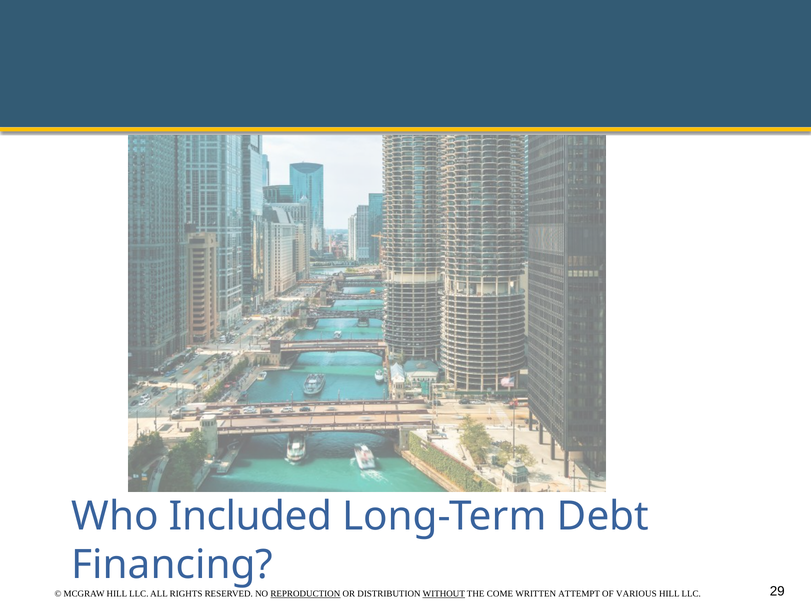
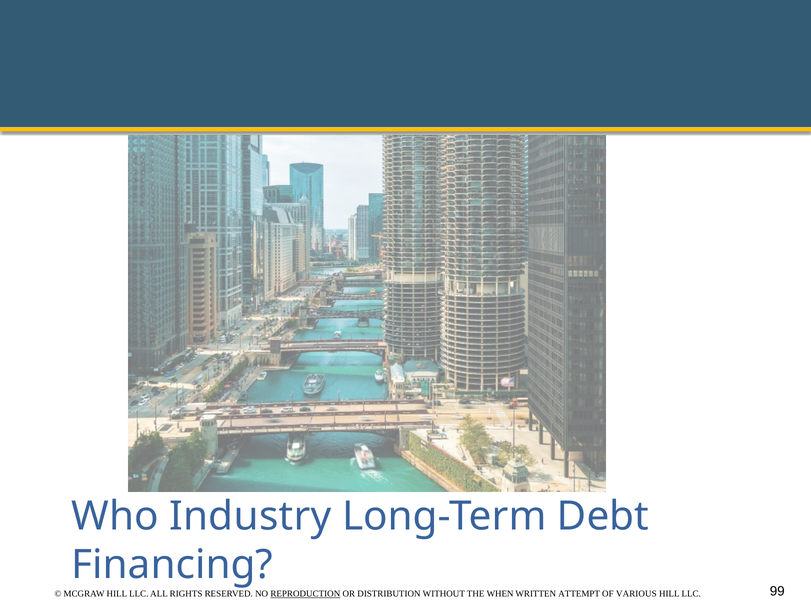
Included: Included -> Industry (250, 516)
29: 29 -> 99 (777, 592)
WITHOUT underline: present -> none (444, 594)
COME: COME -> WHEN (500, 594)
